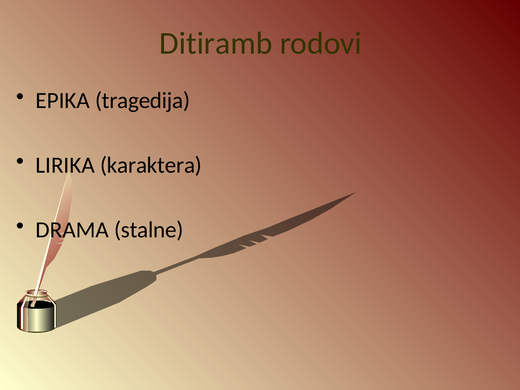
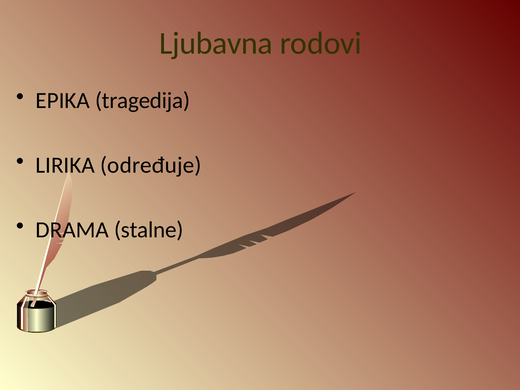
Ditiramb: Ditiramb -> Ljubavna (216, 43)
karaktera: karaktera -> određuje (151, 165)
